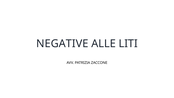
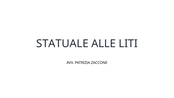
NEGATIVE: NEGATIVE -> STATUALE (62, 43)
